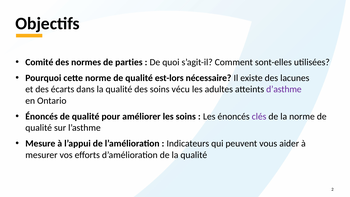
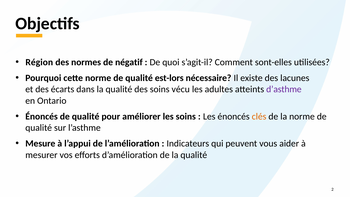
Comité: Comité -> Région (39, 62)
parties: parties -> négatif (129, 62)
clés colour: purple -> orange (259, 116)
